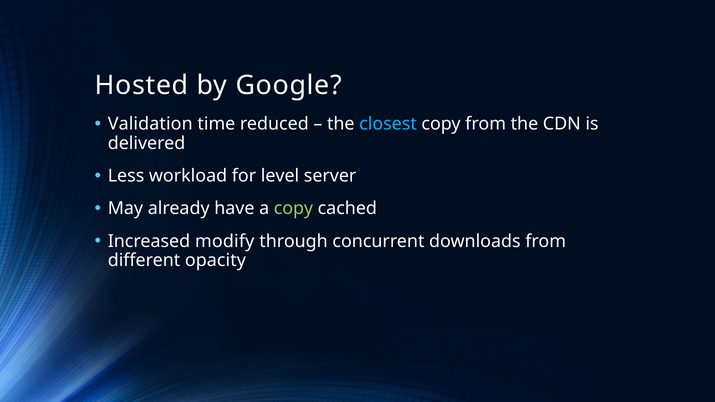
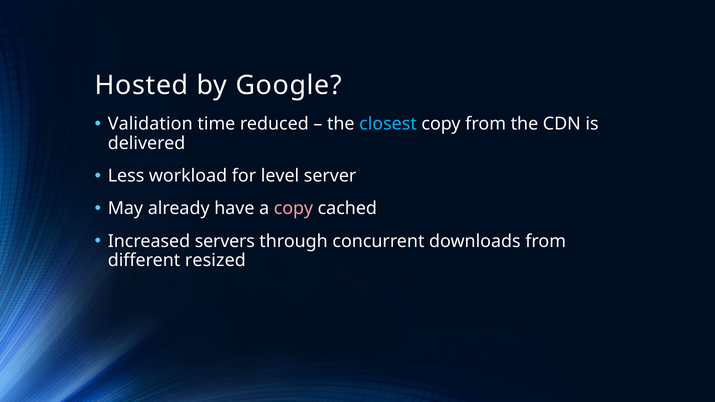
copy colour: light green -> pink (293, 209)
modify: modify -> servers (225, 241)
opacity: opacity -> resized (215, 261)
